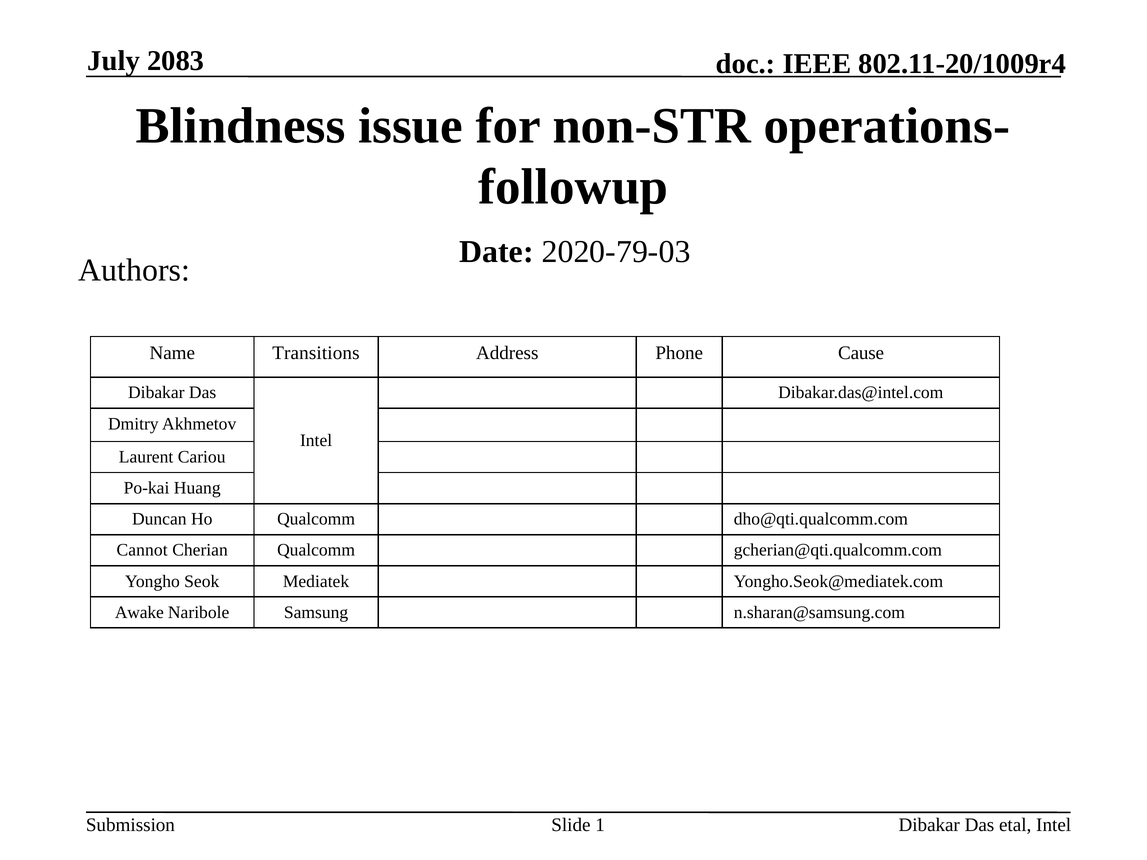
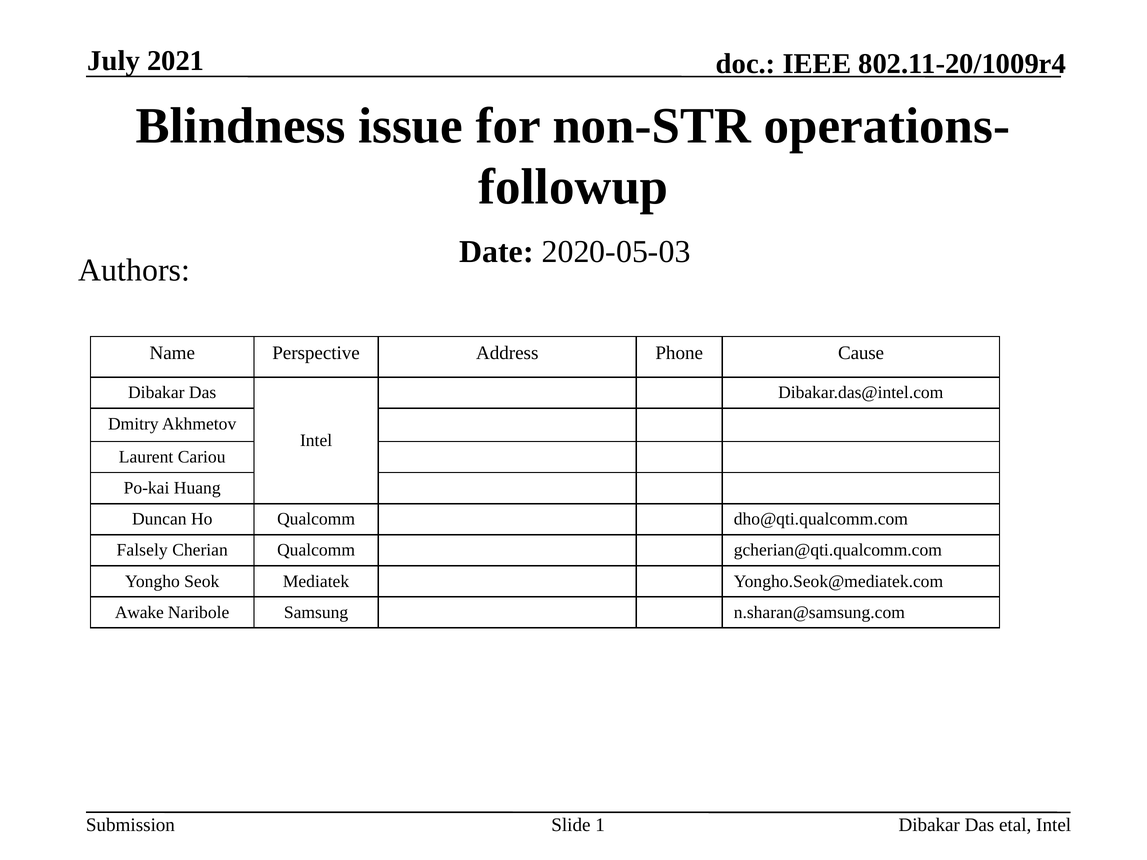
2083: 2083 -> 2021 (176, 61)
2020-79-03: 2020-79-03 -> 2020-05-03 (616, 252)
Transitions: Transitions -> Perspective (316, 353)
Cannot: Cannot -> Falsely (142, 550)
